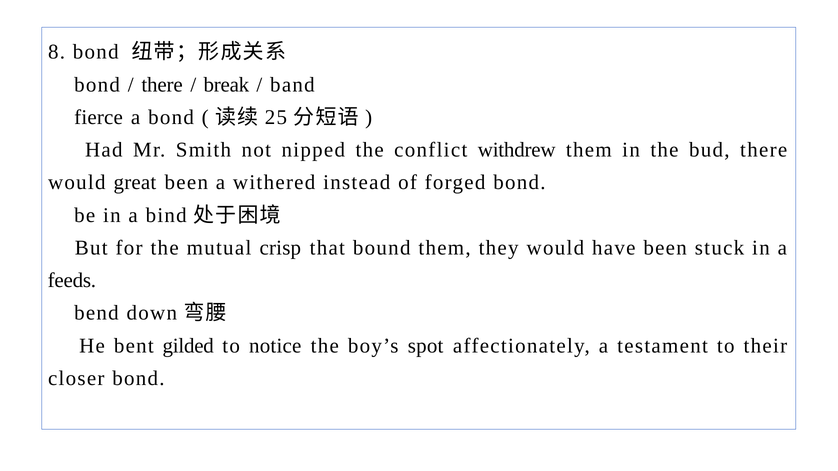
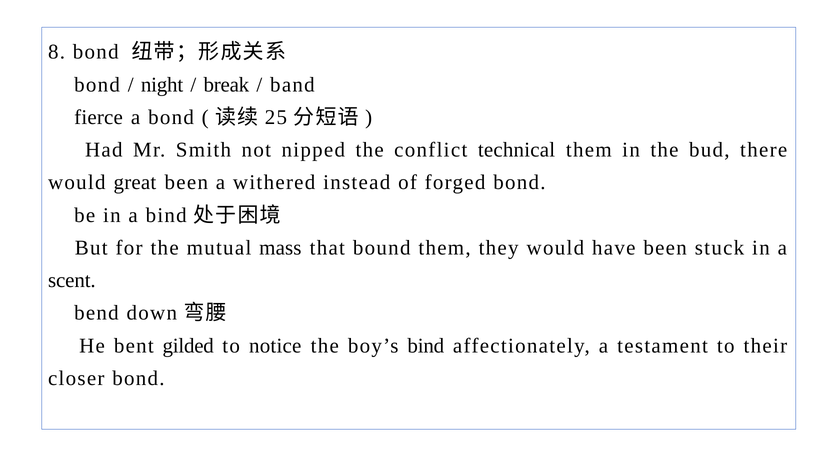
there: there -> night (162, 85)
withdrew: withdrew -> technical (516, 150)
crisp: crisp -> mass (280, 248)
feeds: feeds -> scent (72, 281)
boy’s spot: spot -> bind (426, 346)
